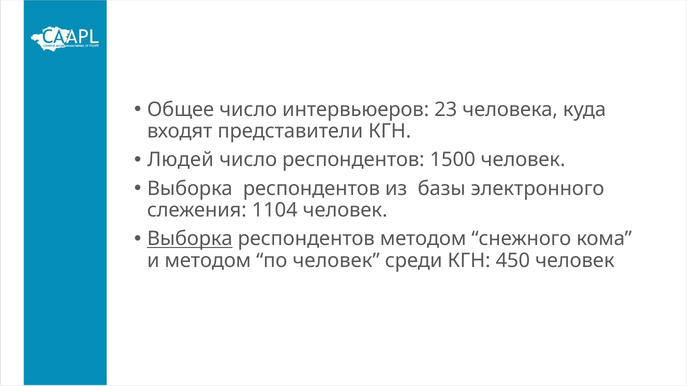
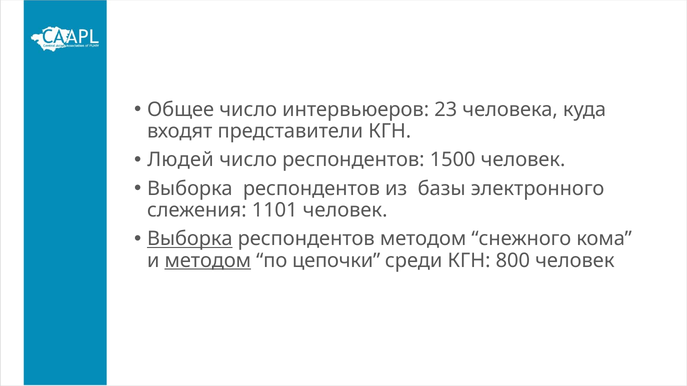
1104: 1104 -> 1101 (275, 210)
методом underline: none -> present (208, 261)
по человек: человек -> цепочки (336, 261)
450: 450 -> 800 (513, 261)
